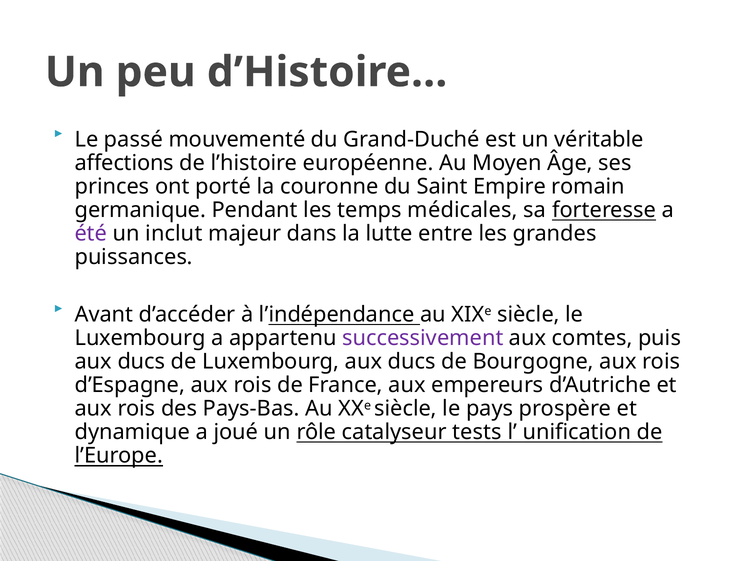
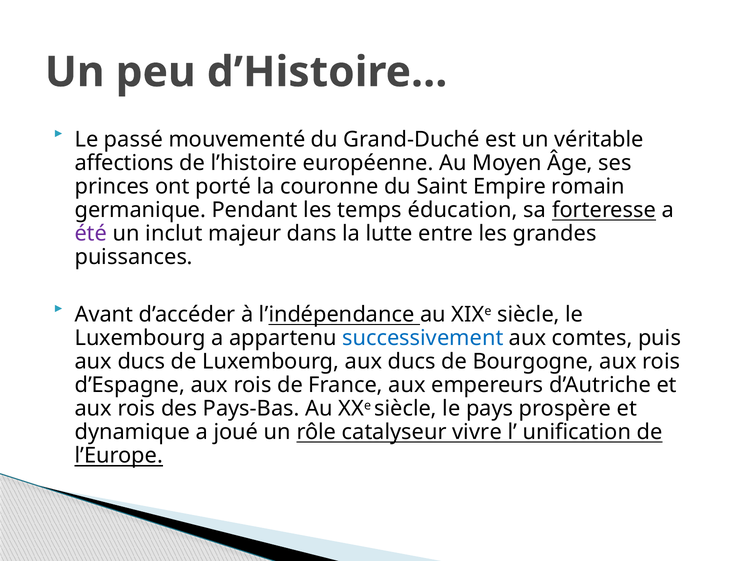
médicales: médicales -> éducation (463, 210)
successivement colour: purple -> blue (423, 338)
tests: tests -> vivre (477, 432)
